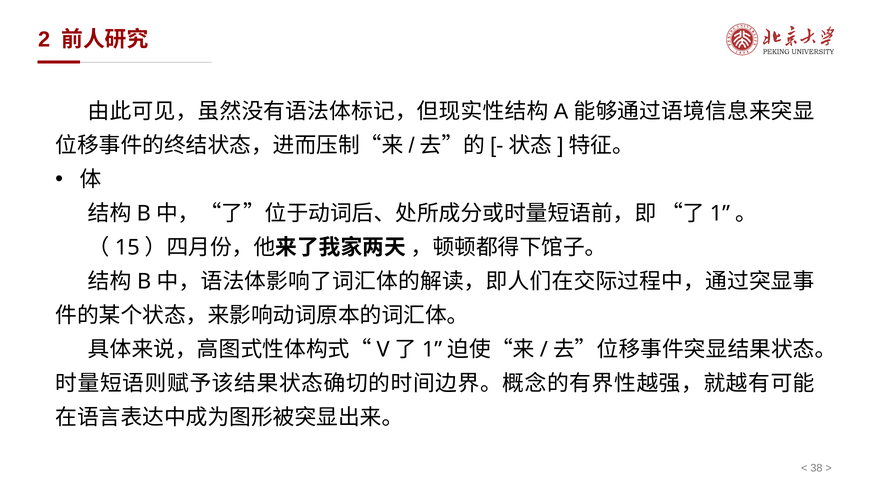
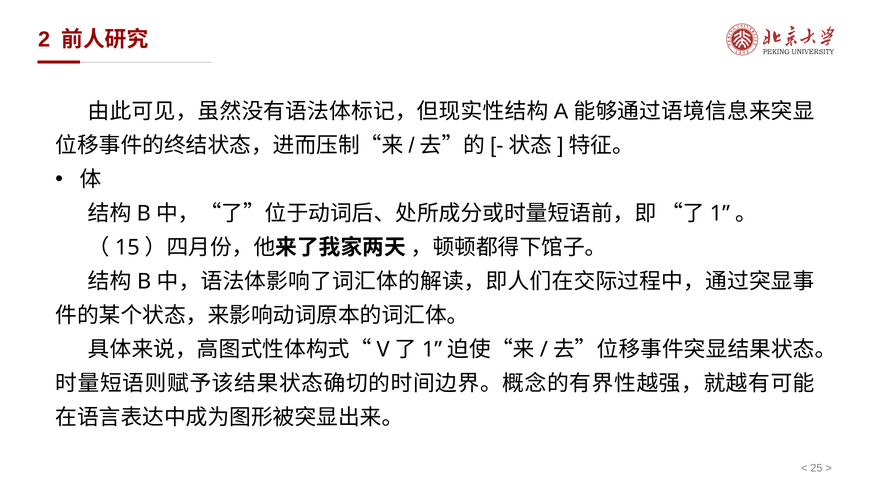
38: 38 -> 25 (816, 467)
